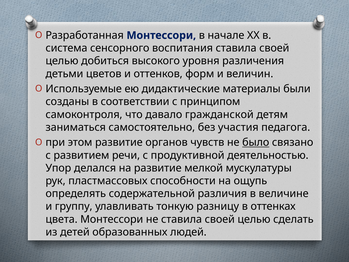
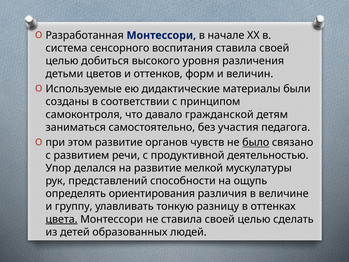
пластмассовых: пластмассовых -> представлений (108, 181)
содержательной: содержательной -> ориентирования (152, 193)
цвета underline: none -> present (62, 219)
